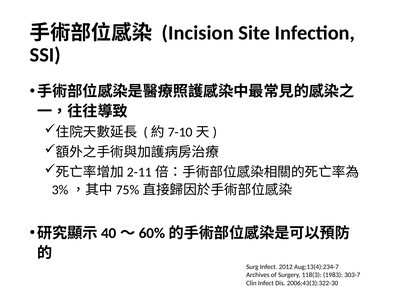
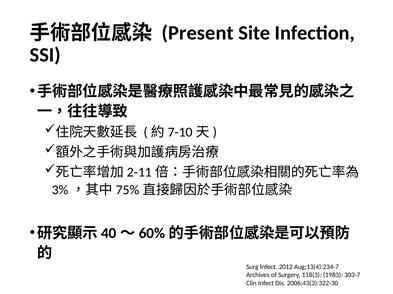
Incision: Incision -> Present (198, 33)
